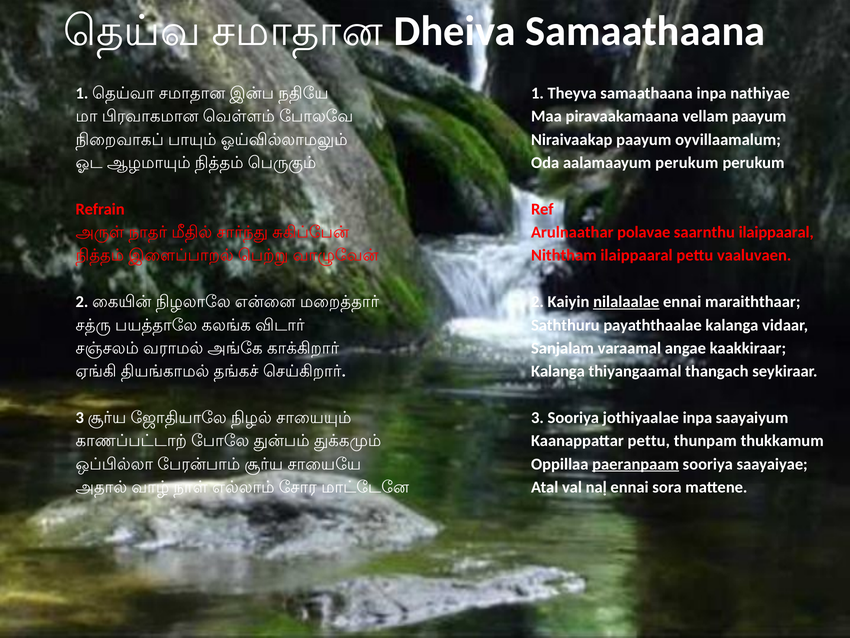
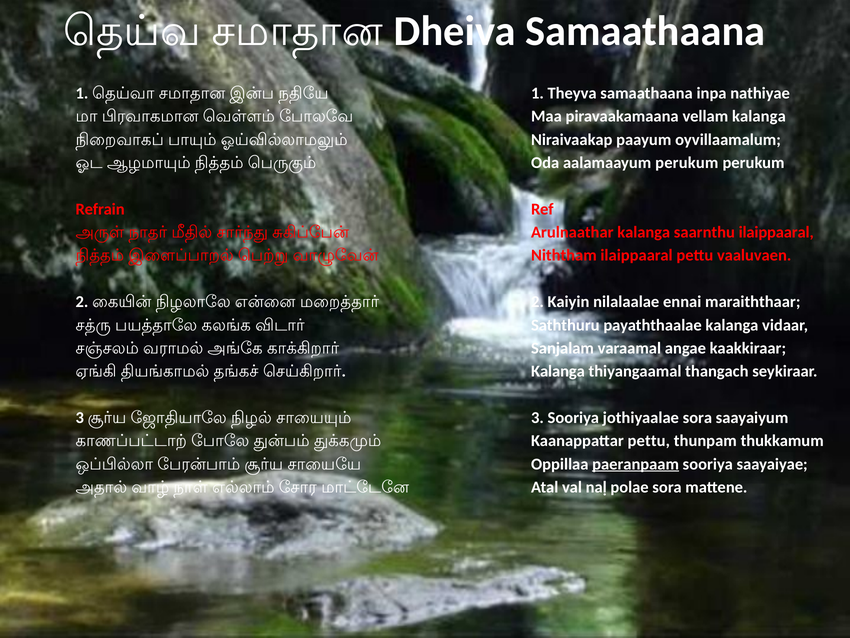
vellam paayum: paayum -> kalanga (759, 116)
Arulnaathar polavae: polavae -> kalanga (644, 232)
nilalaalae underline: present -> none (626, 302)
jothiyaalae inpa: inpa -> sora (697, 417)
naḷ ennai: ennai -> polae (630, 487)
